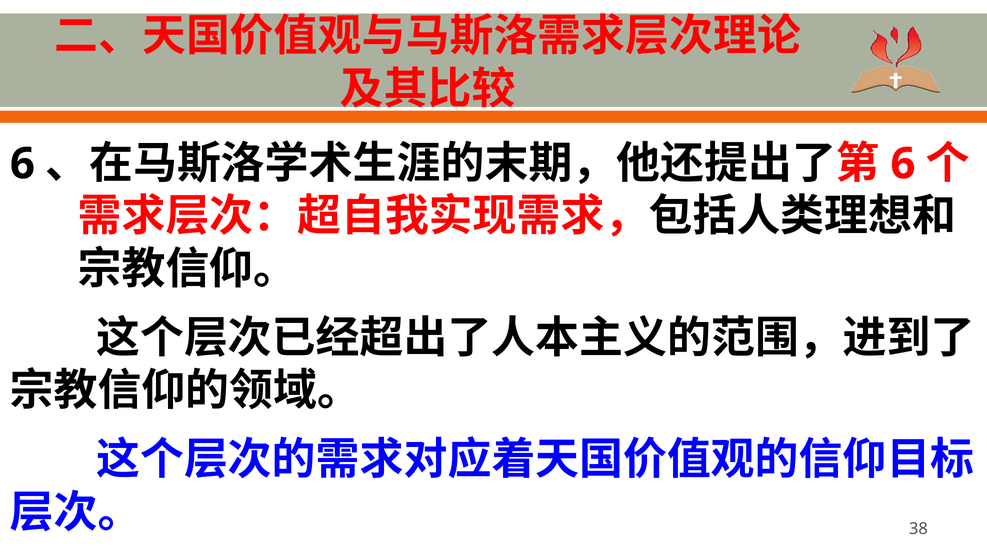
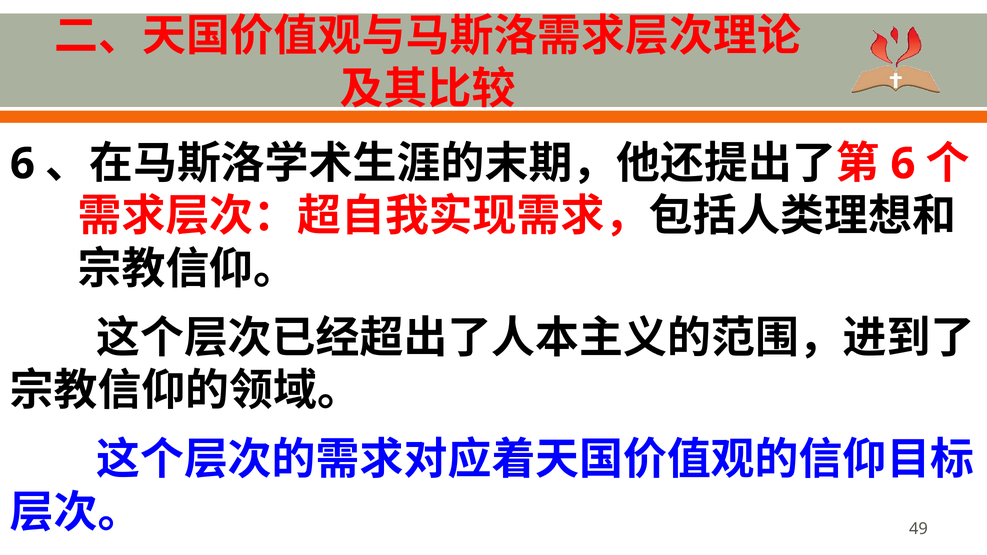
38: 38 -> 49 (918, 529)
